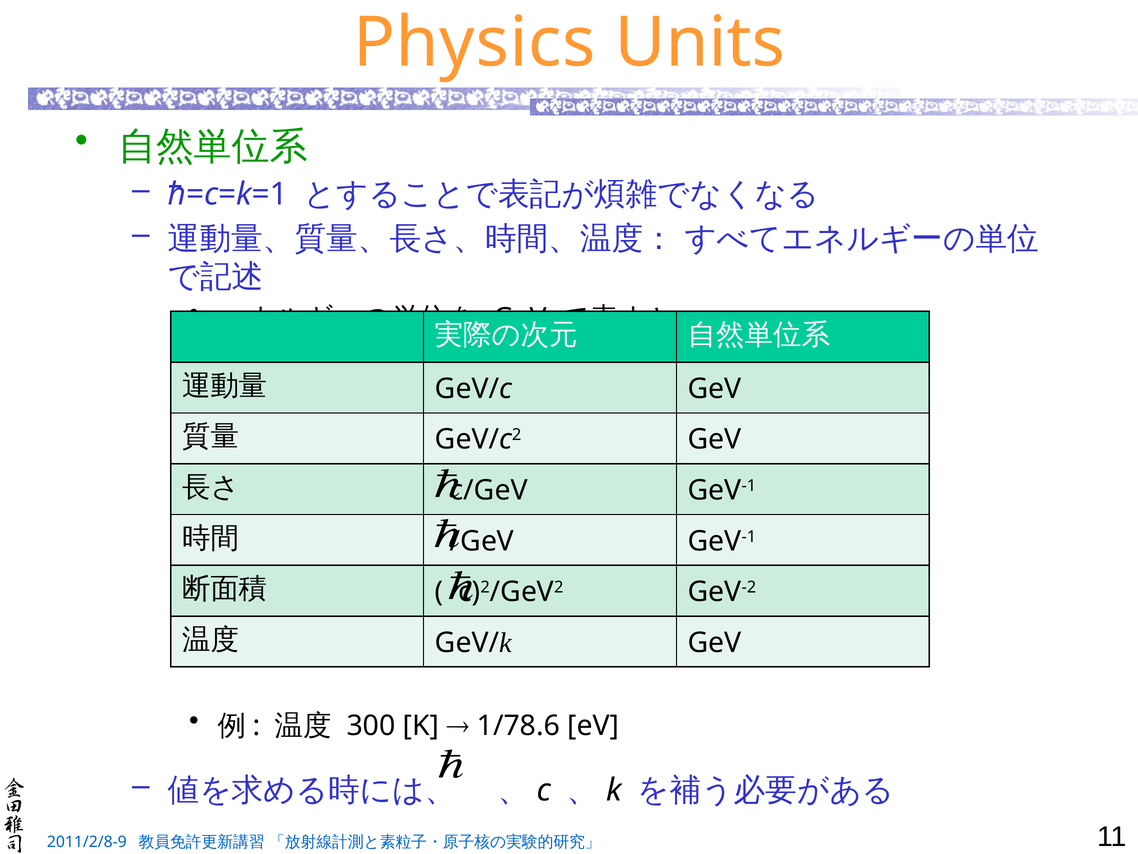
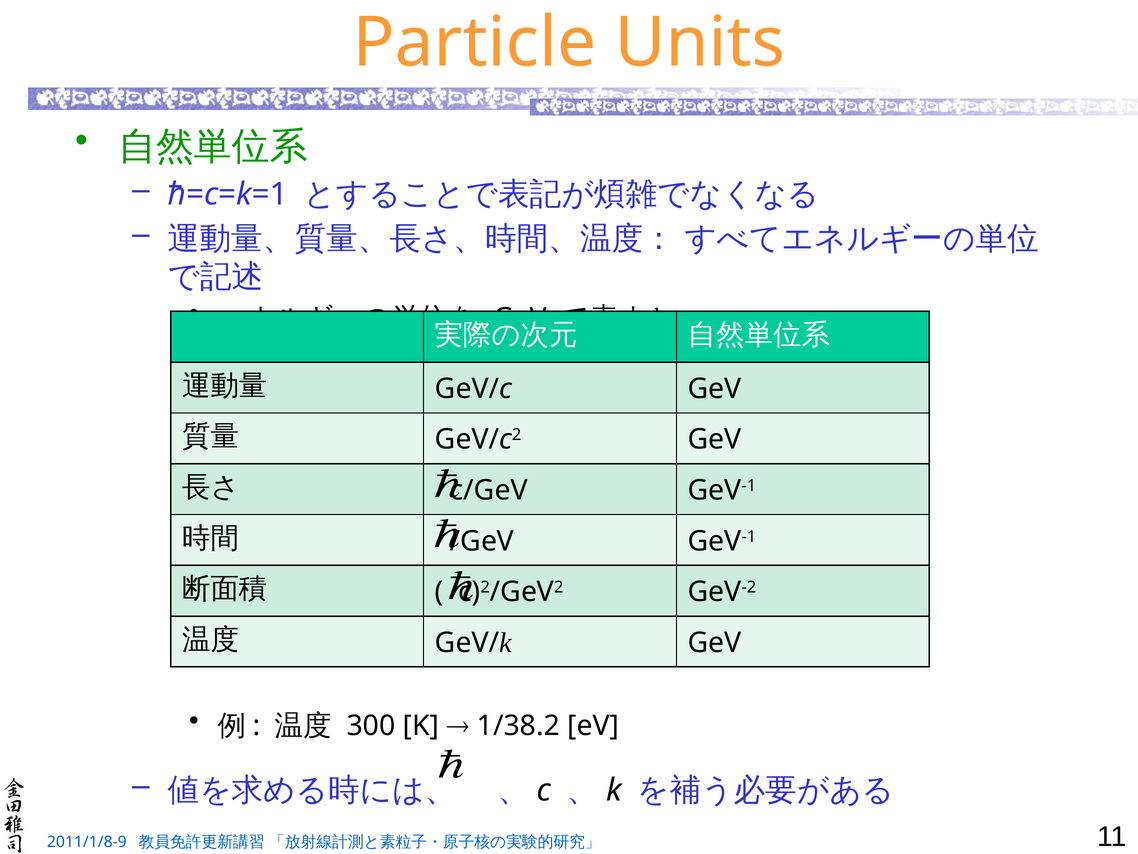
Physics: Physics -> Particle (475, 43)
1/78.6: 1/78.6 -> 1/38.2 (518, 725)
2011/2/8-9: 2011/2/8-9 -> 2011/1/8-9 (87, 841)
